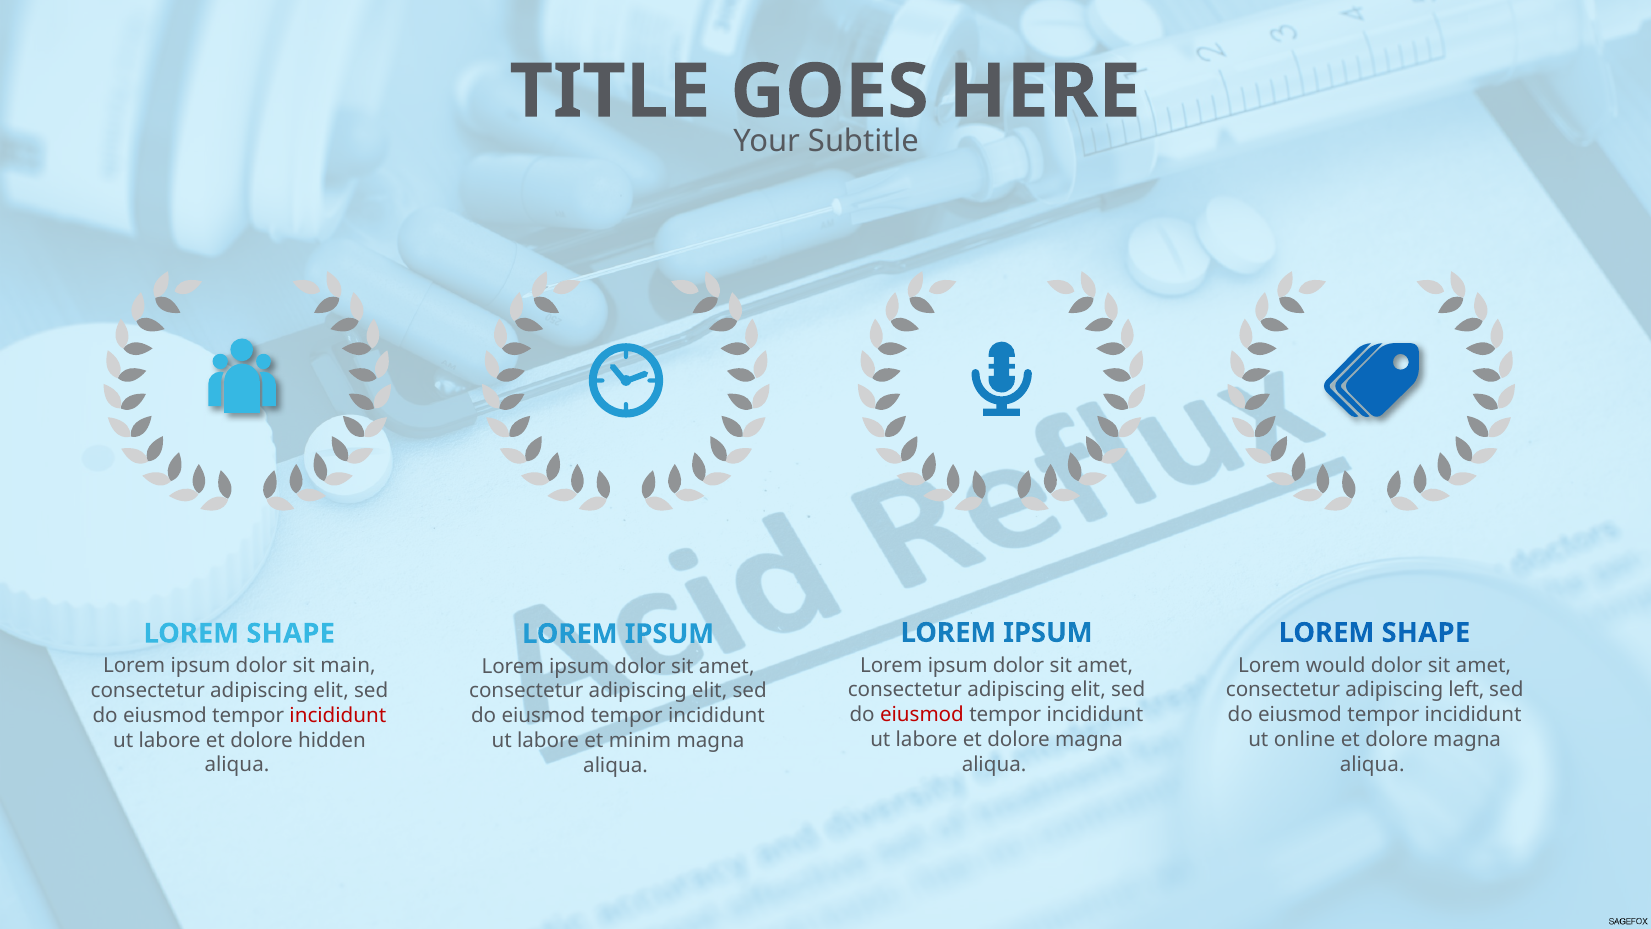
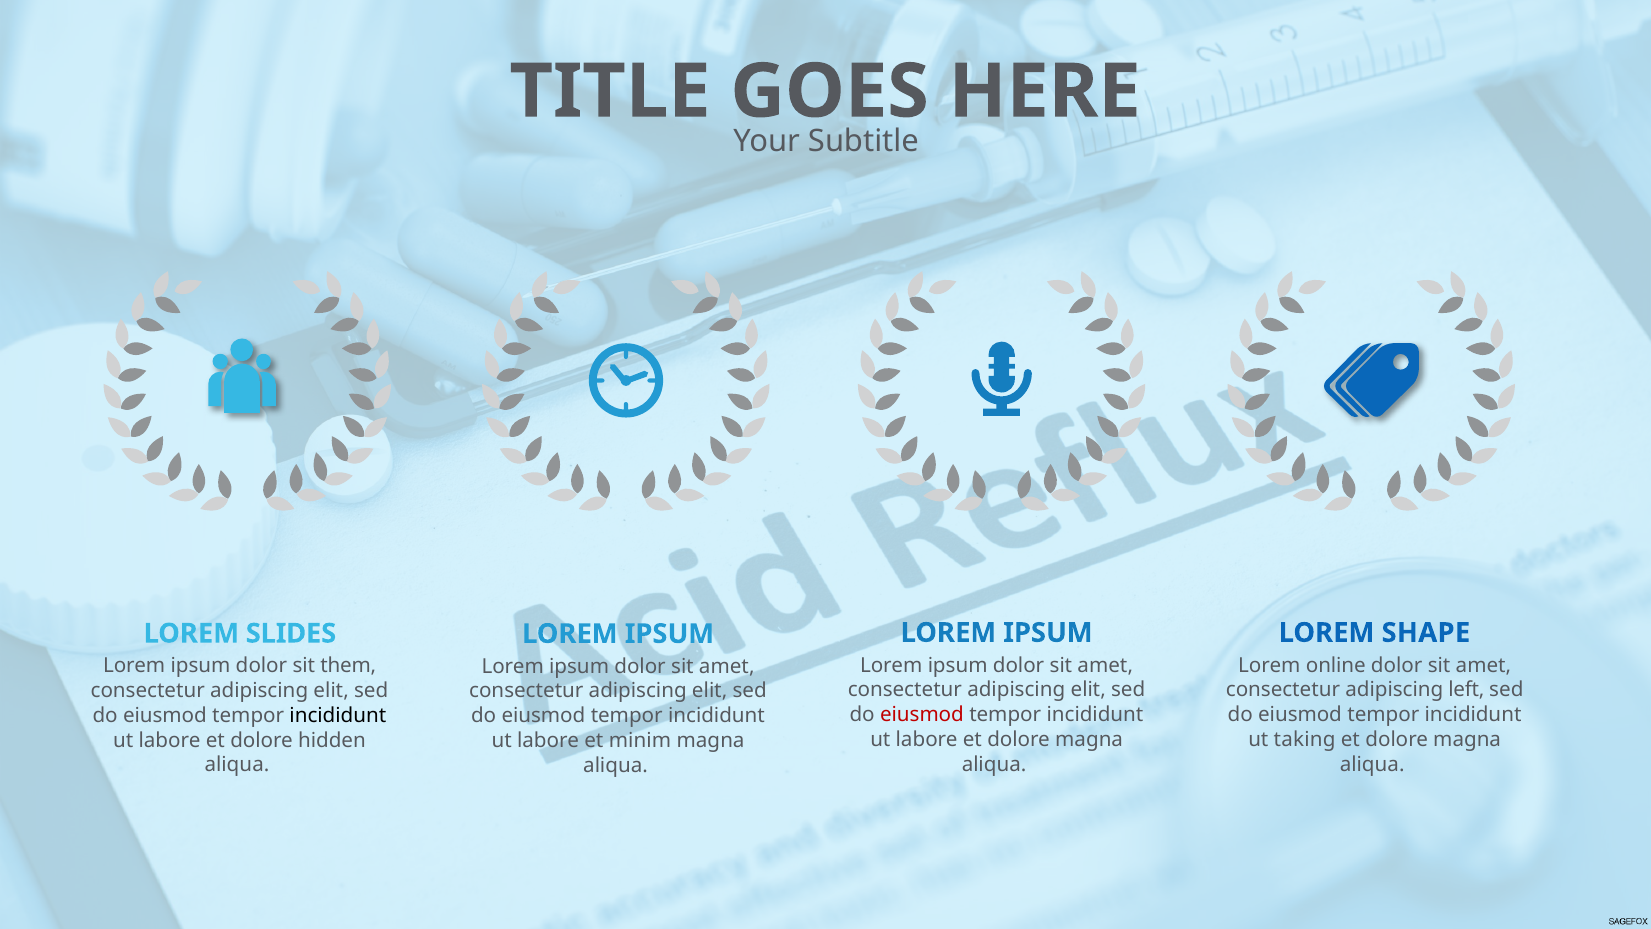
SHAPE: SHAPE -> SLIDES (291, 633)
would: would -> online (1336, 665)
main: main -> them (348, 666)
incididunt colour: red -> black (338, 715)
online: online -> taking (1305, 739)
